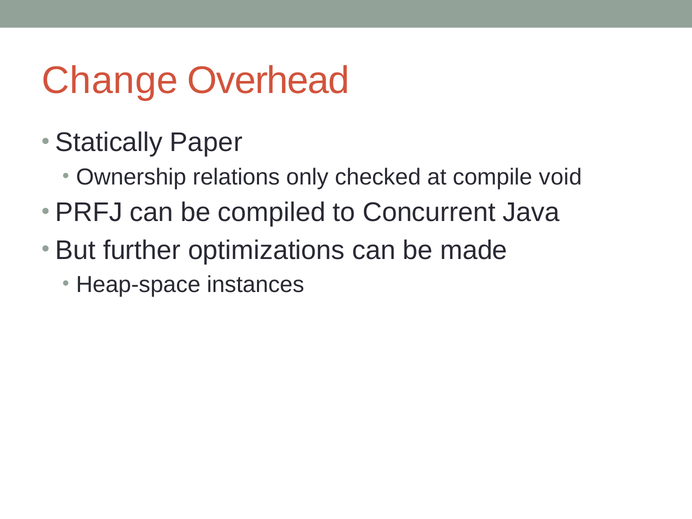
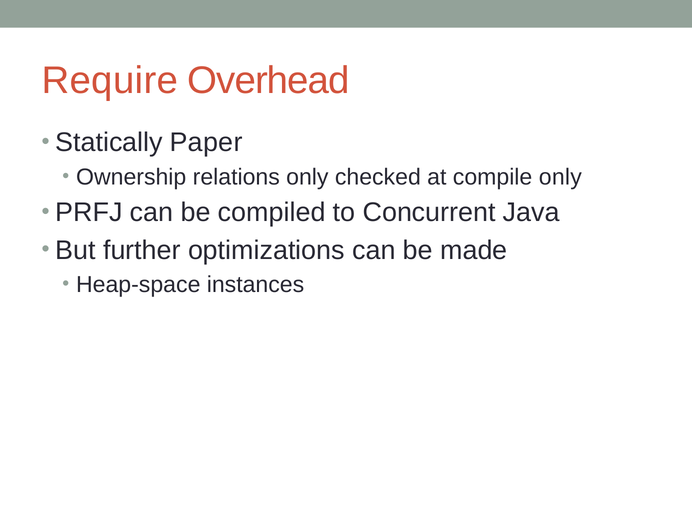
Change: Change -> Require (110, 81)
compile void: void -> only (560, 177)
